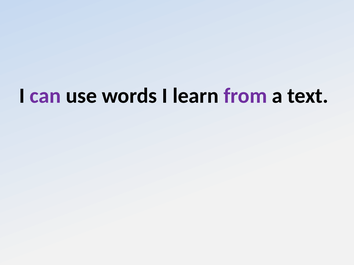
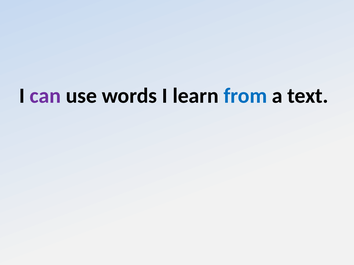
from colour: purple -> blue (245, 96)
